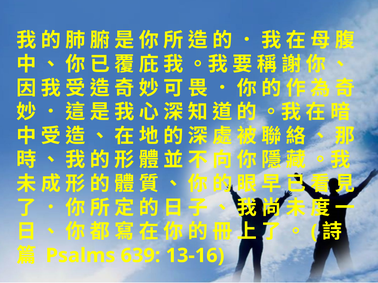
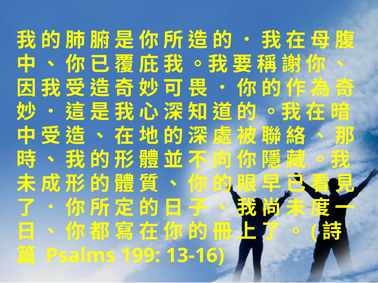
639: 639 -> 199 (140, 256)
